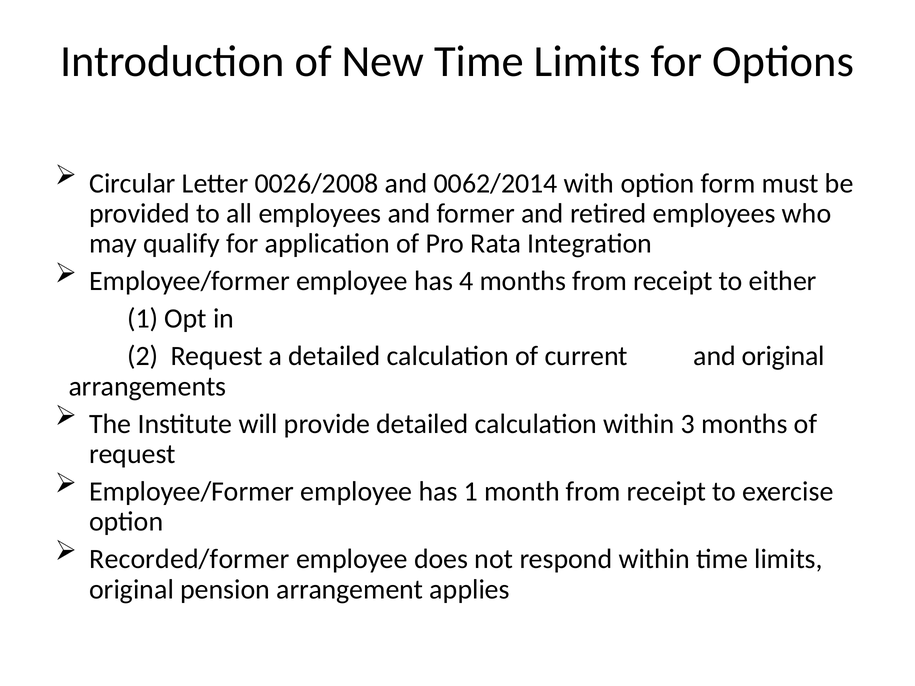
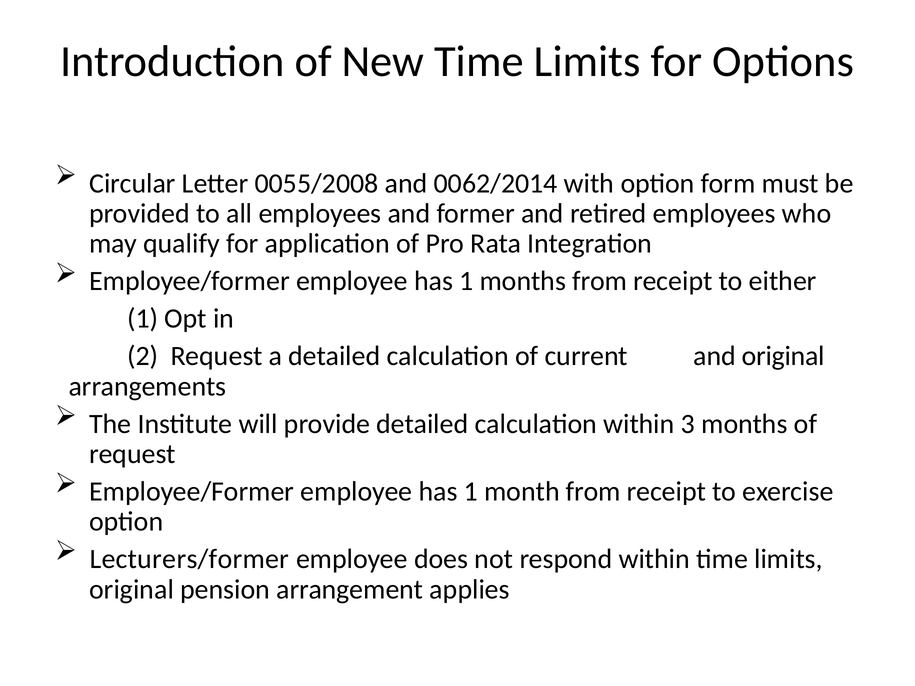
0026/2008: 0026/2008 -> 0055/2008 (317, 183)
4: 4 -> 1 (466, 281)
Recorded/former: Recorded/former -> Lecturers/former (189, 559)
